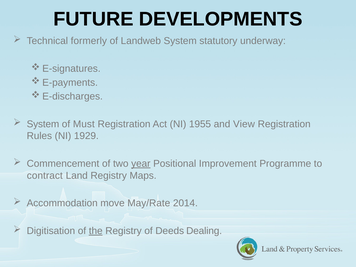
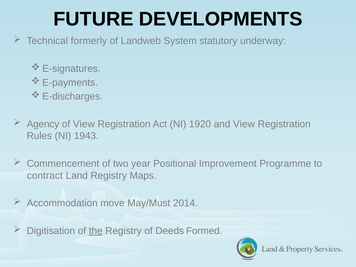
System: System -> Agency (43, 124)
of Must: Must -> View (84, 124)
1955: 1955 -> 1920 (200, 124)
1929: 1929 -> 1943 (86, 136)
year underline: present -> none (141, 164)
May/Rate: May/Rate -> May/Must (149, 203)
Dealing: Dealing -> Formed (204, 231)
